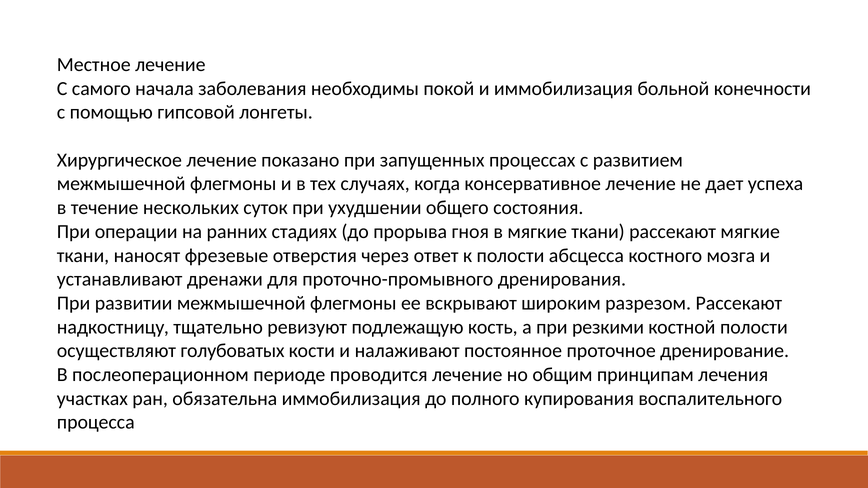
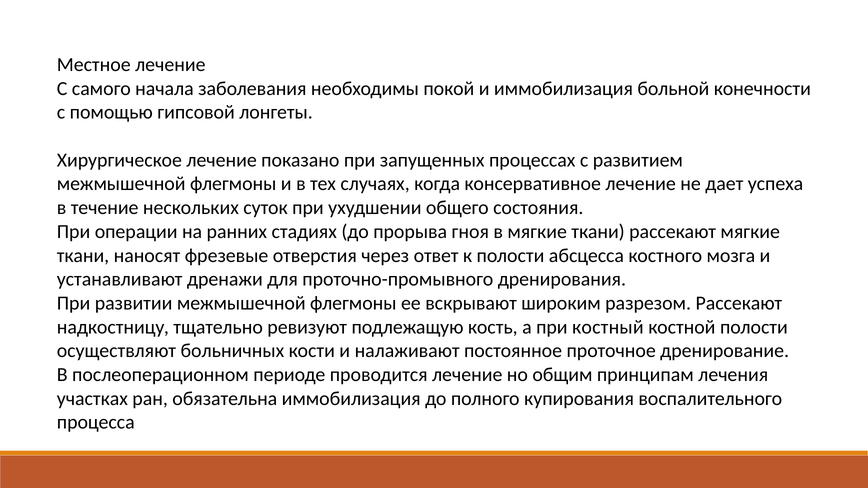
резкими: резкими -> костный (608, 327)
голубоватых: голубоватых -> больничных (232, 351)
